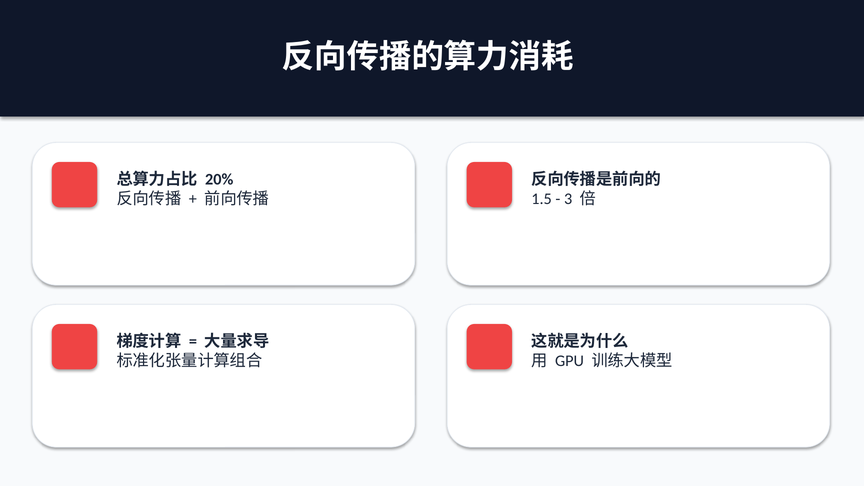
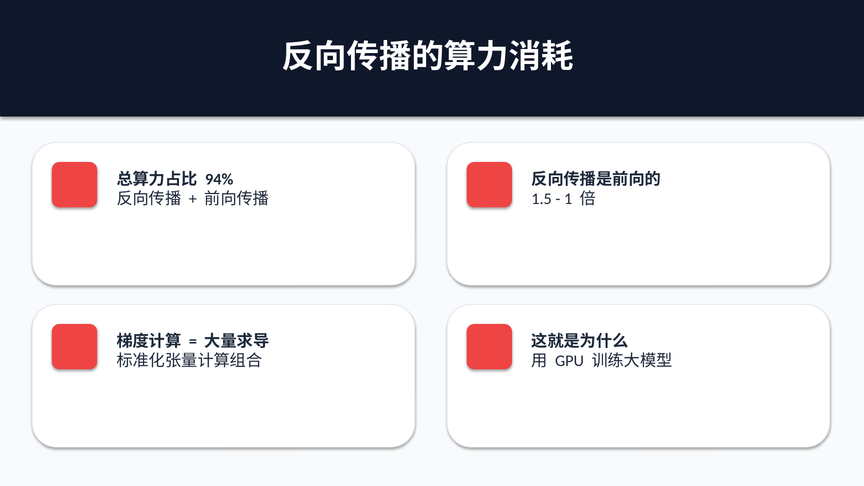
20%: 20% -> 94% (219, 179)
3: 3 -> 1 (568, 199)
